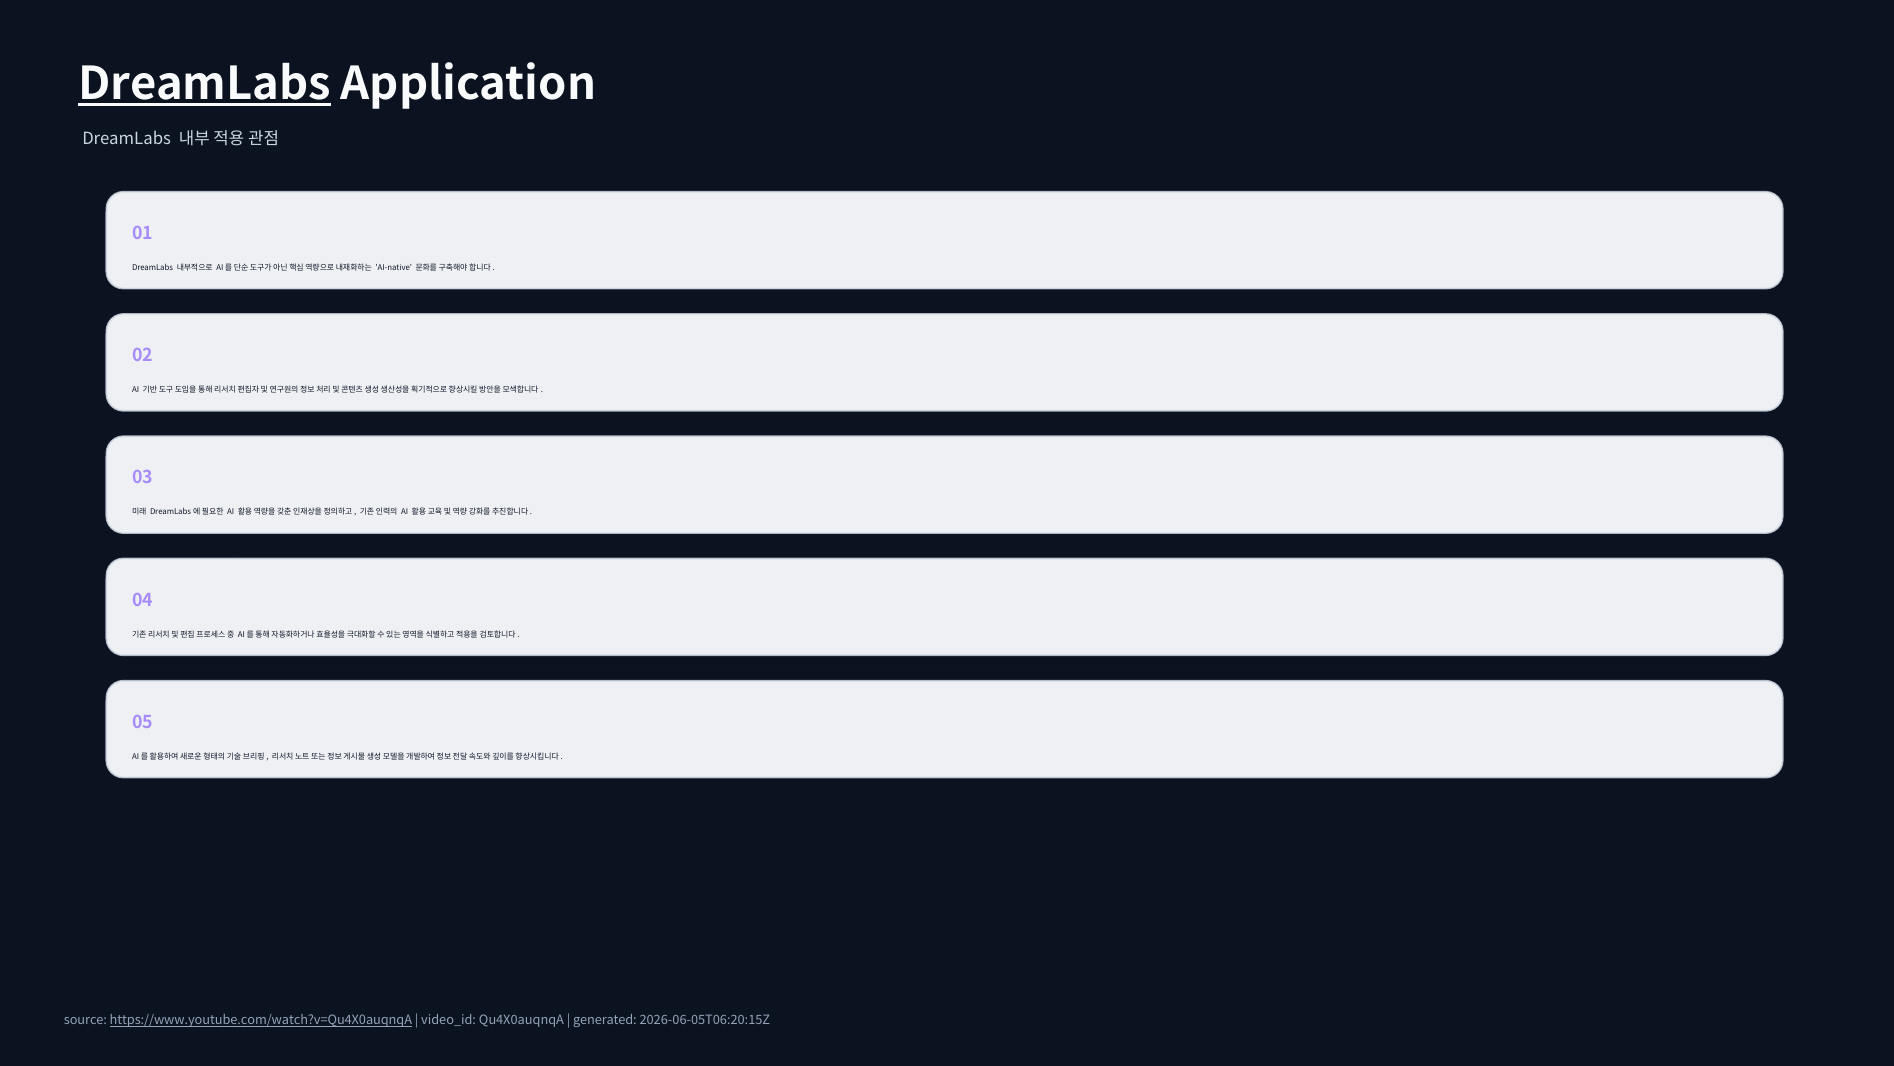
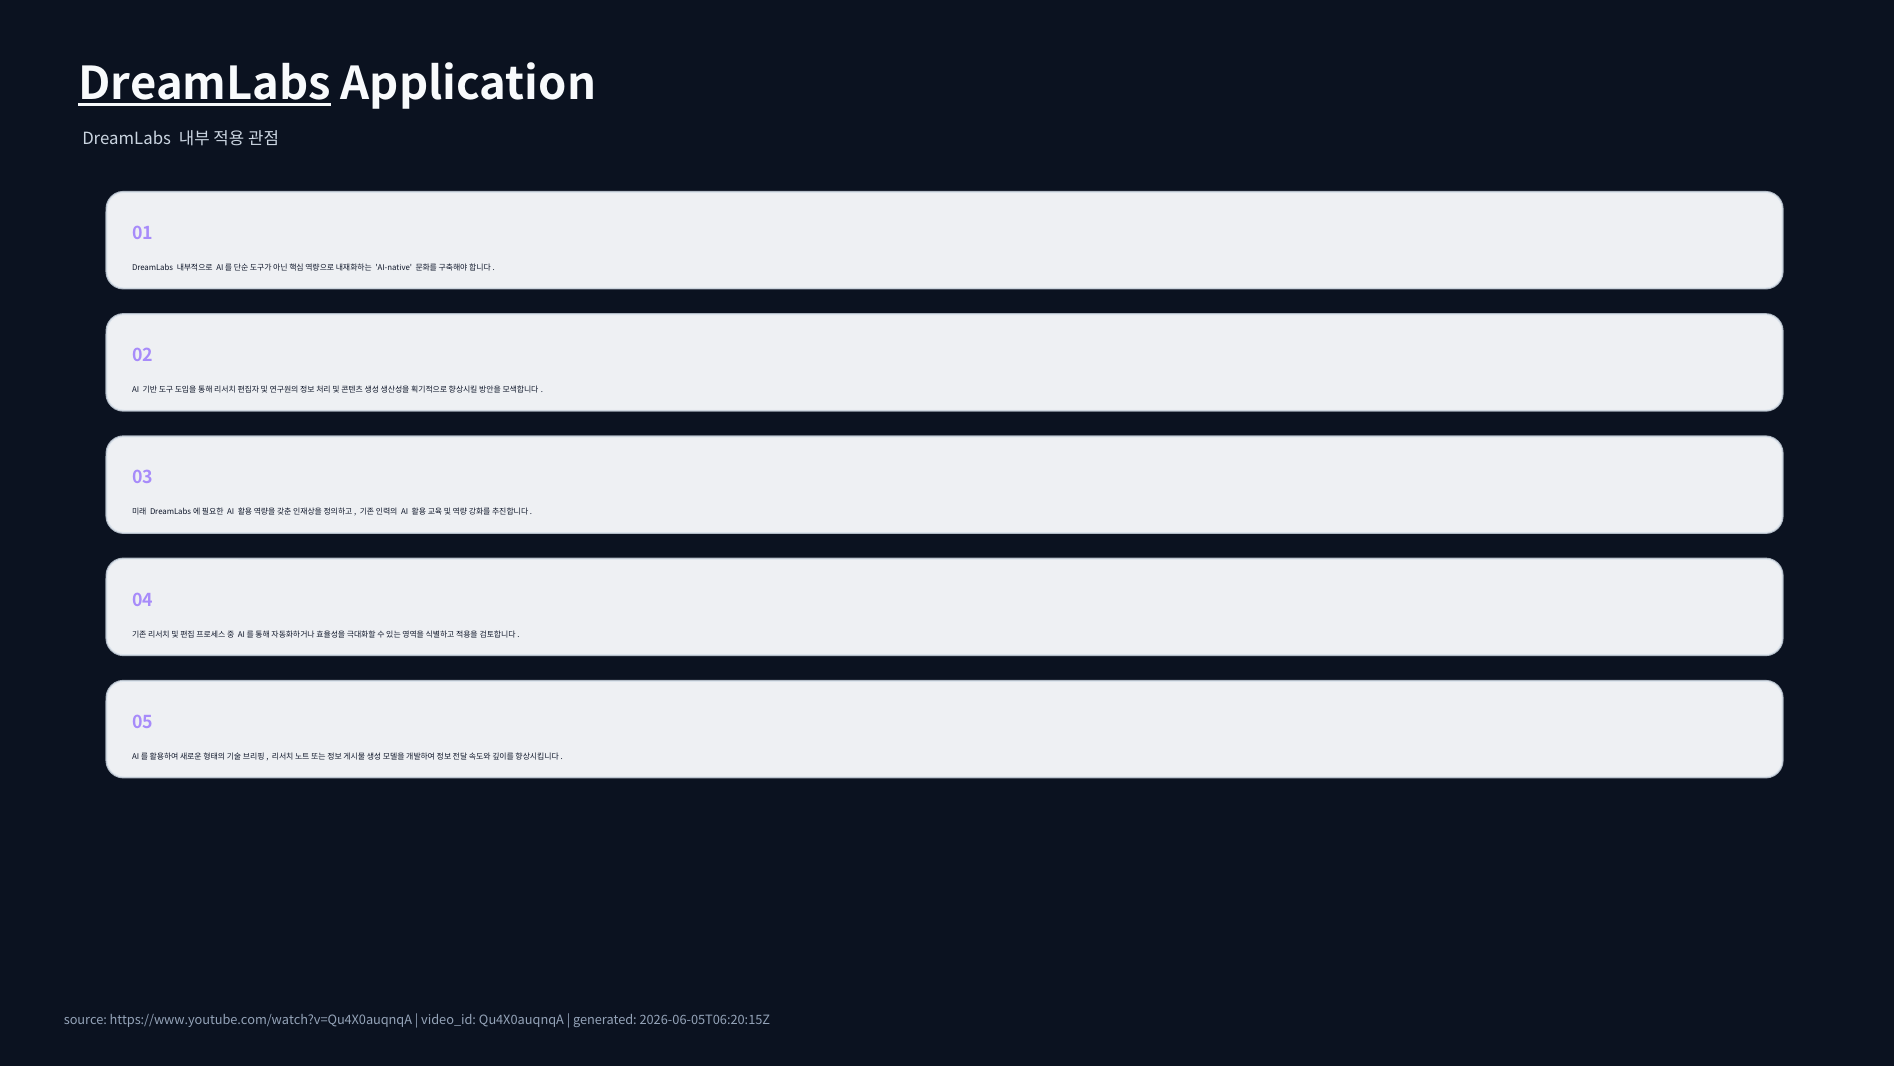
https://www.youtube.com/watch?v=Qu4X0auqnqA underline: present -> none (261, 1020)
